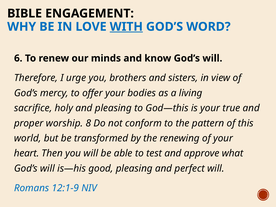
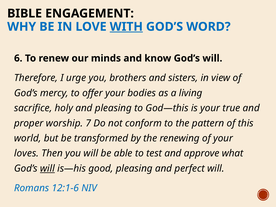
8: 8 -> 7 (88, 123)
heart: heart -> loves (27, 153)
will underline: none -> present (47, 168)
12:1-9: 12:1-9 -> 12:1-6 (65, 188)
